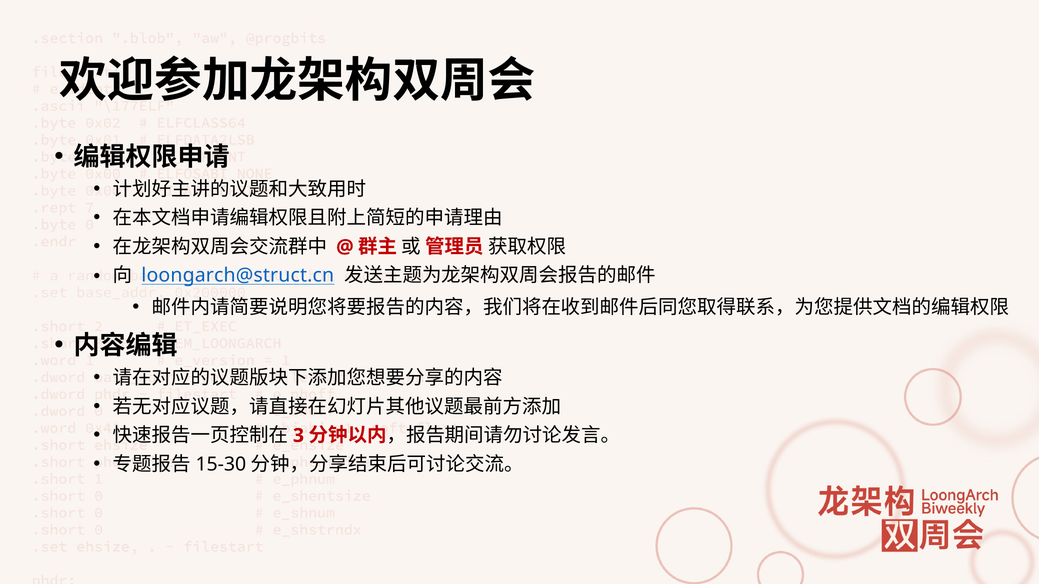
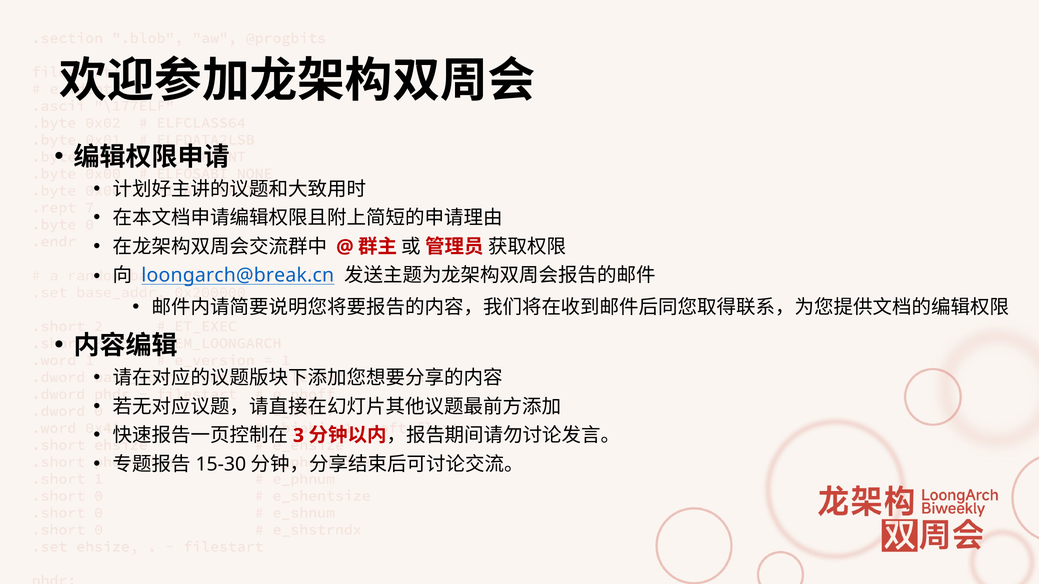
loongarch@struct.cn: loongarch@struct.cn -> loongarch@break.cn (238, 276)
